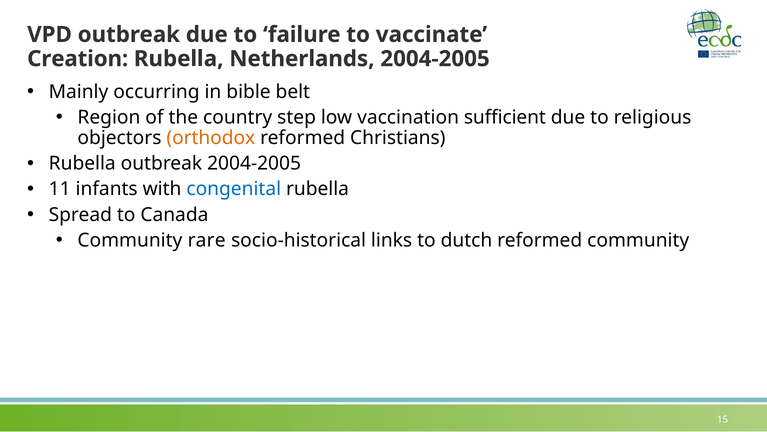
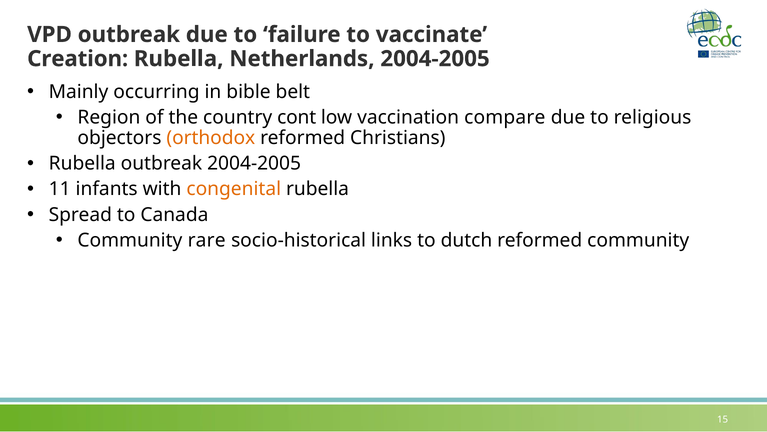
step: step -> cont (297, 117)
sufficient: sufficient -> compare (505, 117)
congenital colour: blue -> orange (234, 189)
